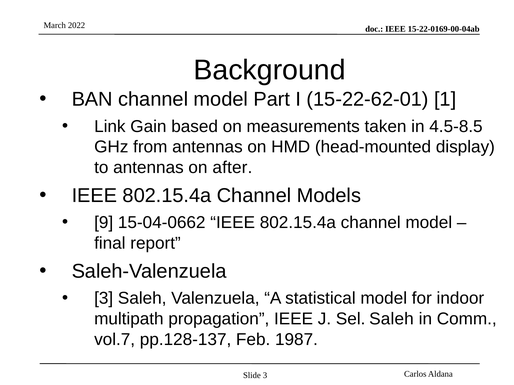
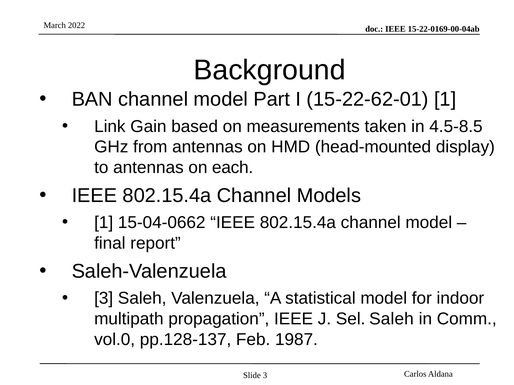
after: after -> each (233, 168)
9: 9 -> 1 (104, 223)
vol.7: vol.7 -> vol.0 (115, 340)
